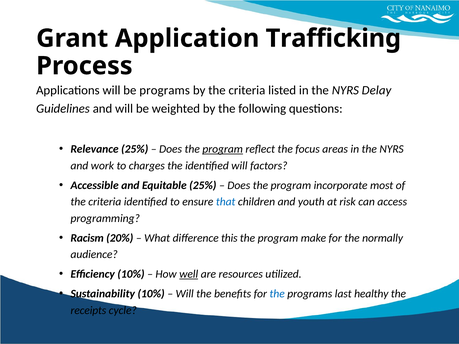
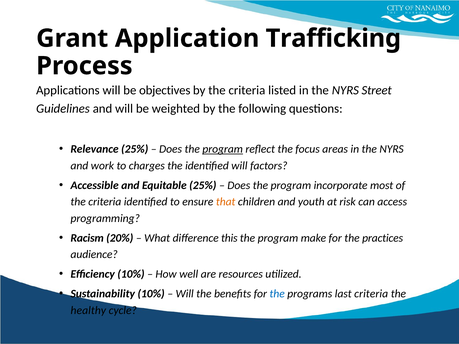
be programs: programs -> objectives (165, 90)
Delay: Delay -> Street (377, 90)
that colour: blue -> orange (226, 202)
normally: normally -> practices (383, 238)
well underline: present -> none (189, 274)
last healthy: healthy -> criteria (371, 294)
receipts: receipts -> healthy (88, 311)
